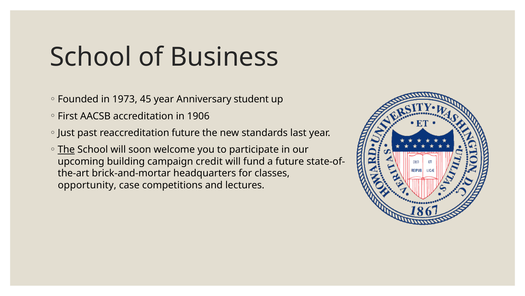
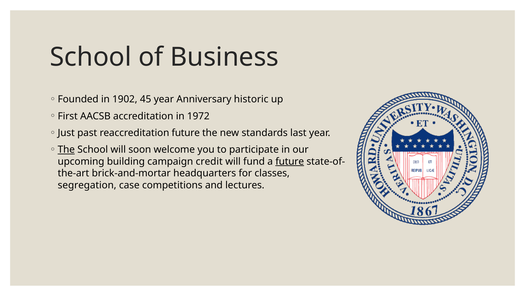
1973: 1973 -> 1902 (125, 99)
student: student -> historic (251, 99)
1906: 1906 -> 1972 (198, 116)
future underline: none -> present (290, 161)
opportunity: opportunity -> segregation (87, 185)
